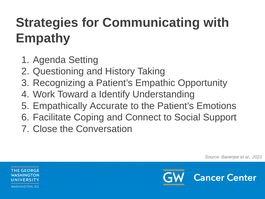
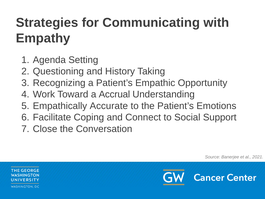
Identify: Identify -> Accrual (114, 94)
